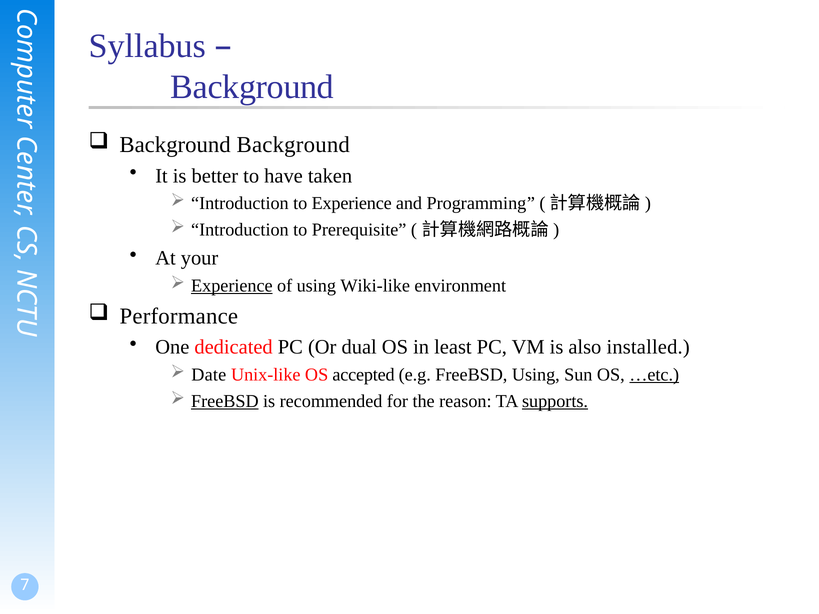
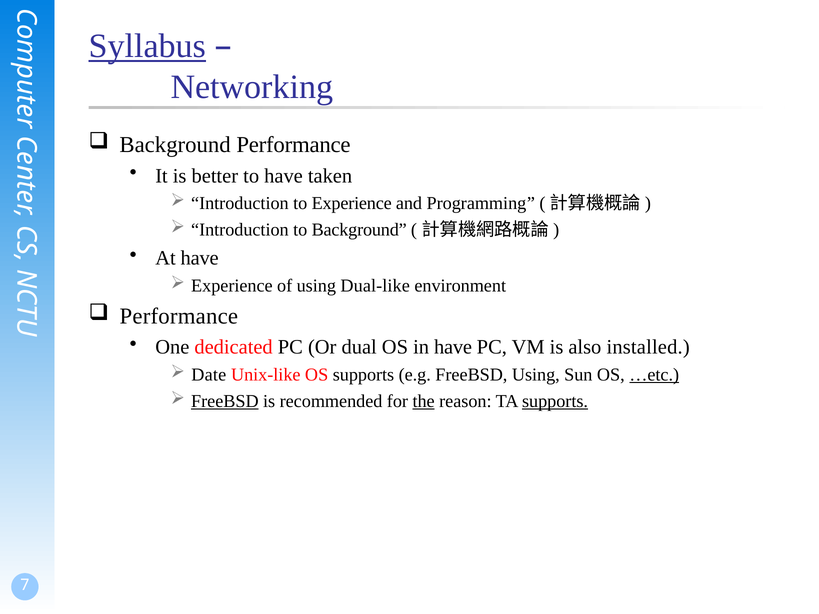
Syllabus underline: none -> present (147, 46)
Background: Background -> Networking (252, 87)
Background Background: Background -> Performance (293, 145)
to Prerequisite: Prerequisite -> Background (359, 230)
At your: your -> have (200, 258)
Experience underline: present -> none (232, 286)
Wiki-like: Wiki-like -> Dual-like (375, 286)
in least: least -> have (453, 347)
OS accepted: accepted -> supports (363, 375)
the underline: none -> present (424, 401)
